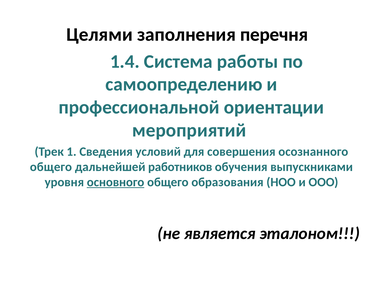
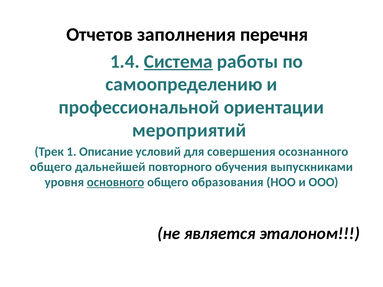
Целями: Целями -> Отчетов (99, 35)
Система underline: none -> present (178, 62)
Сведения: Сведения -> Описание (106, 152)
работников: работников -> повторного (180, 167)
